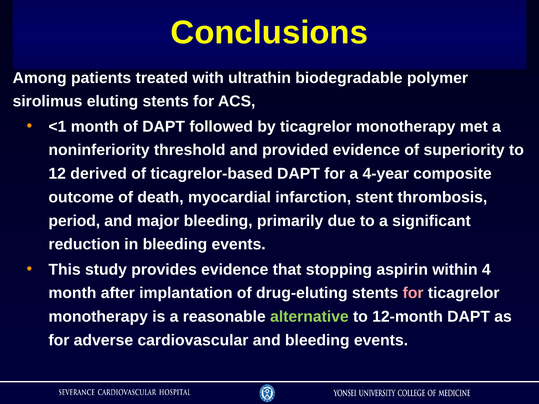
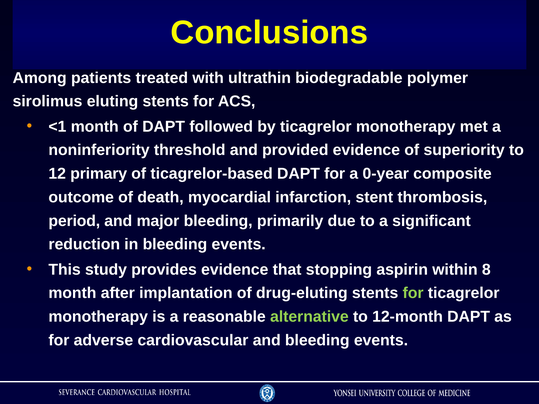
derived: derived -> primary (99, 174)
4-year: 4-year -> 0-year (386, 174)
4: 4 -> 8 (486, 270)
for colour: pink -> light green (413, 293)
